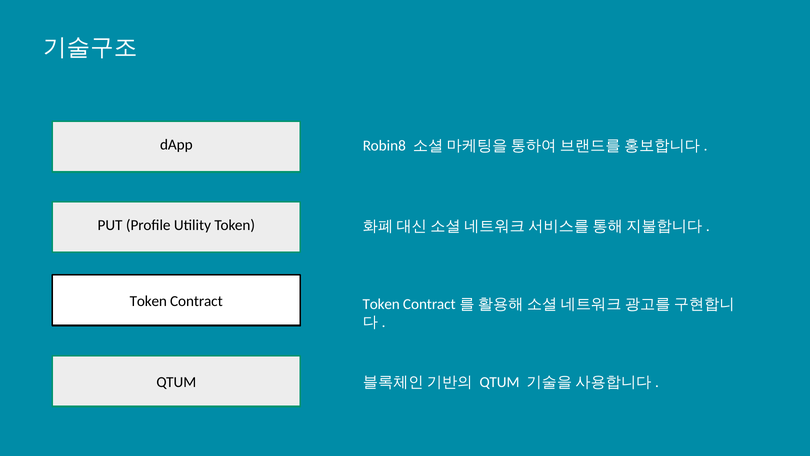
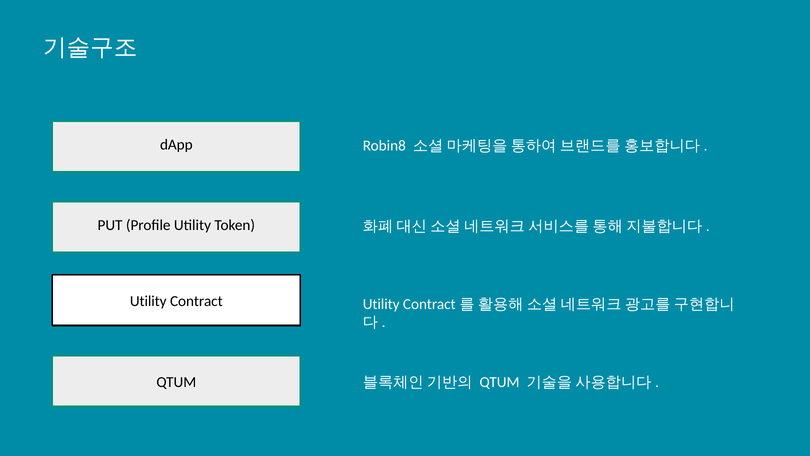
Token: Token -> Utility (148, 301)
Token: Token -> Utility (381, 304)
